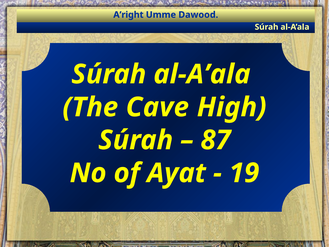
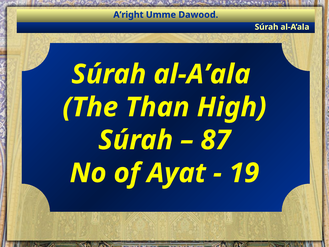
Cave: Cave -> Than (157, 107)
